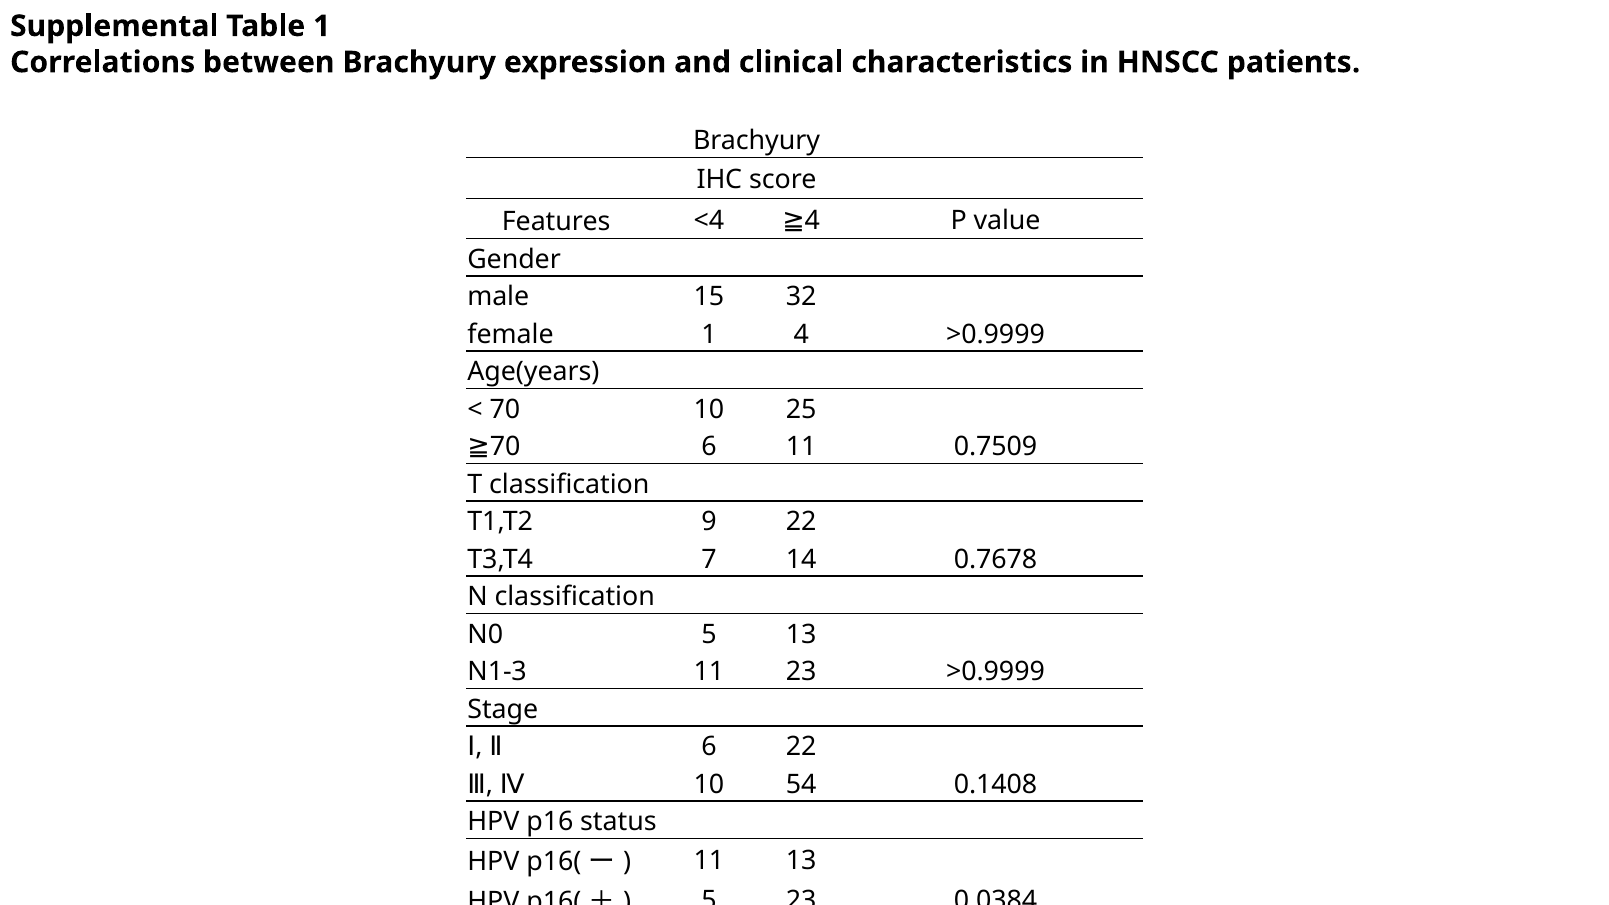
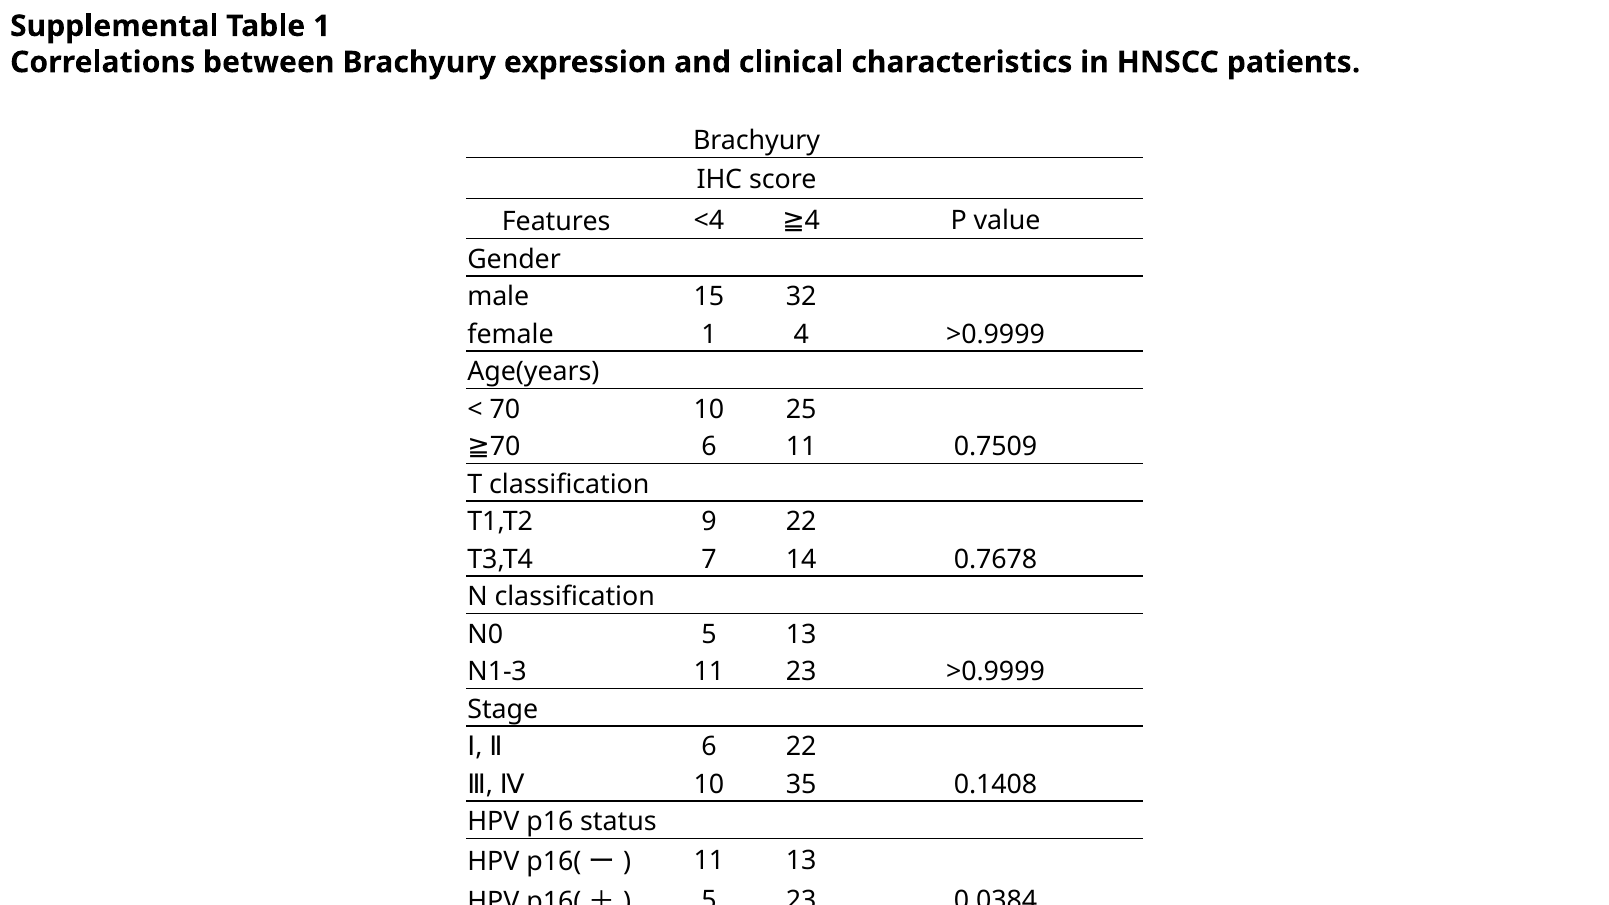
54: 54 -> 35 (801, 784)
